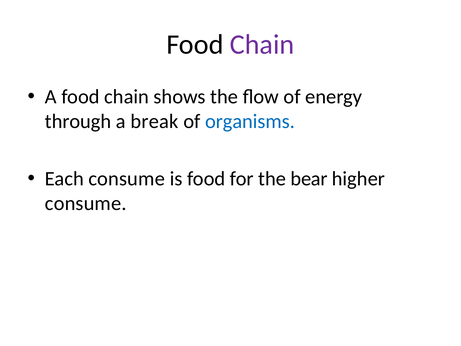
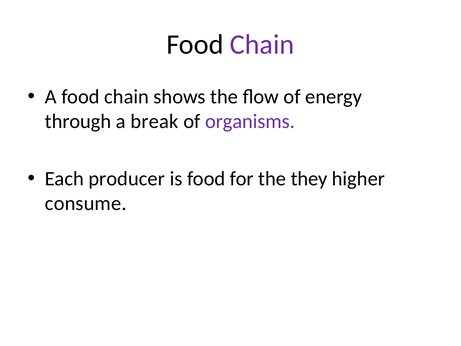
organisms colour: blue -> purple (250, 121)
Each consume: consume -> producer (127, 179)
bear: bear -> they (309, 179)
